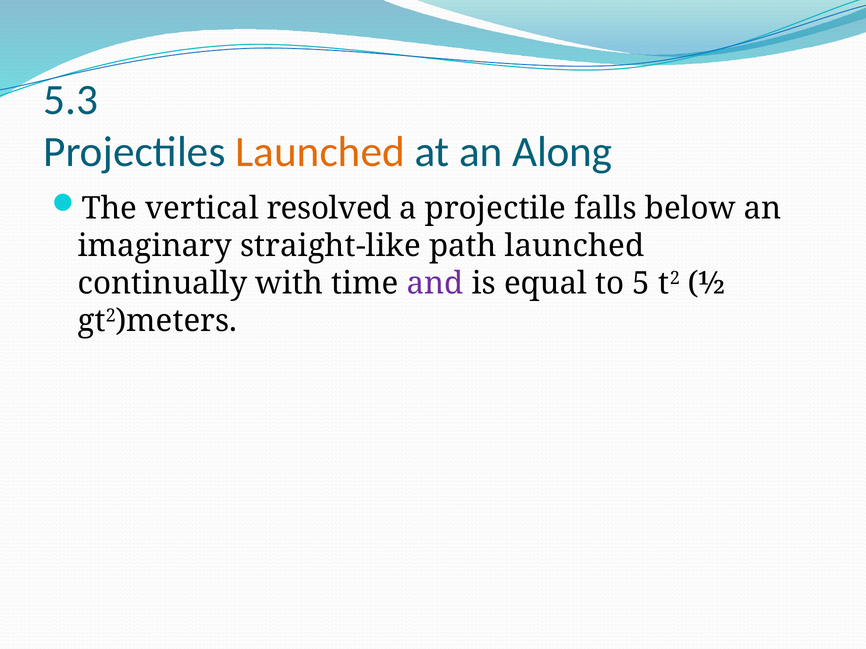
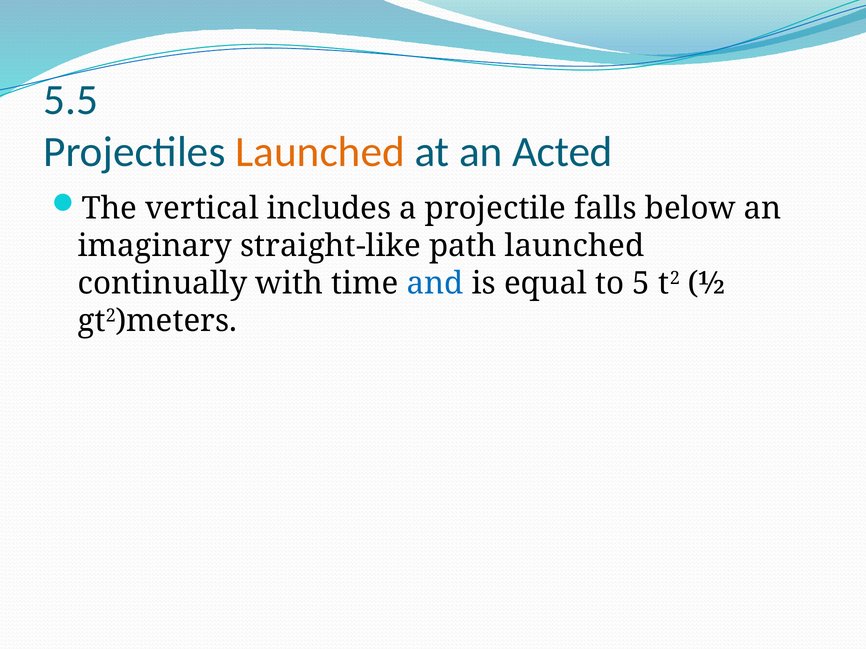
5.3: 5.3 -> 5.5 (71, 100)
Along: Along -> Acted (562, 152)
resolved: resolved -> includes (329, 209)
and colour: purple -> blue (435, 284)
